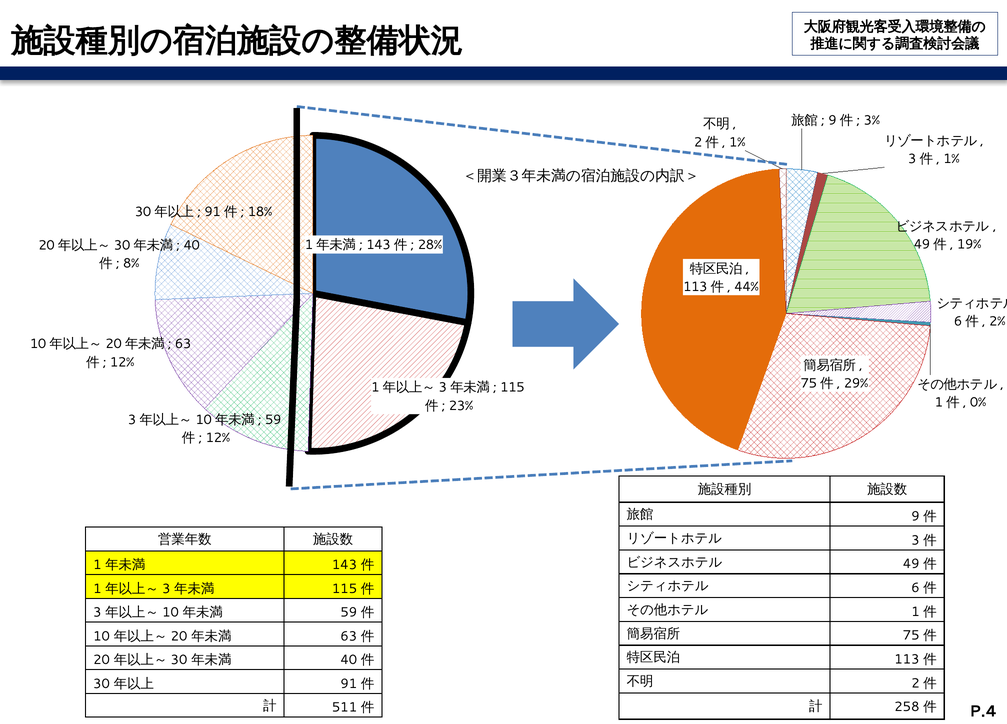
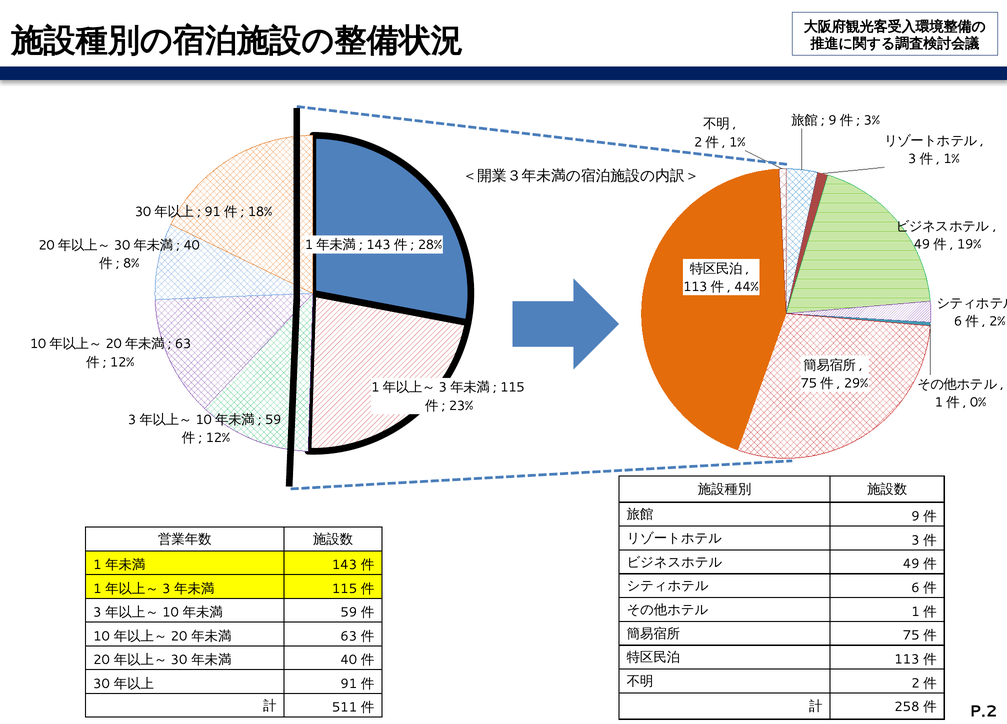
P.4: P.4 -> P.2 (983, 712)
